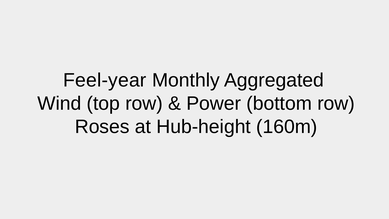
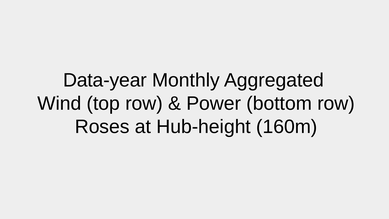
Feel-year: Feel-year -> Data-year (105, 80)
